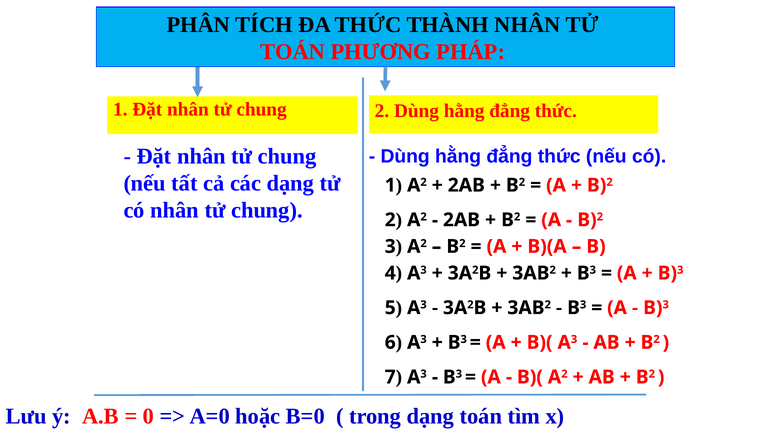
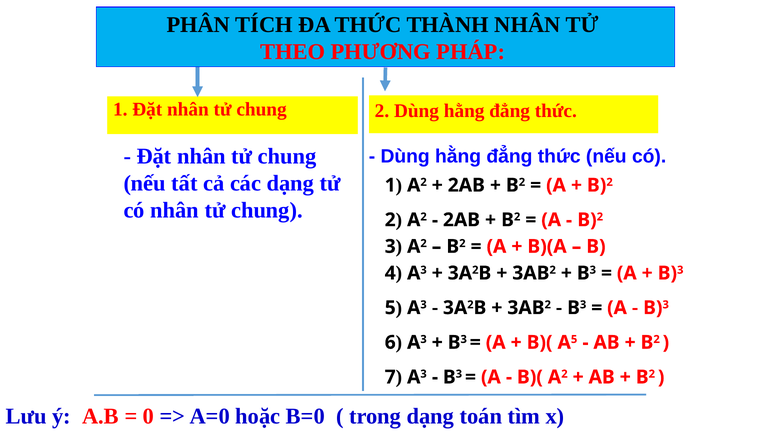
TOÁN: TOÁN -> THEO (293, 52)
B)( A 3: 3 -> 5 (574, 339)
